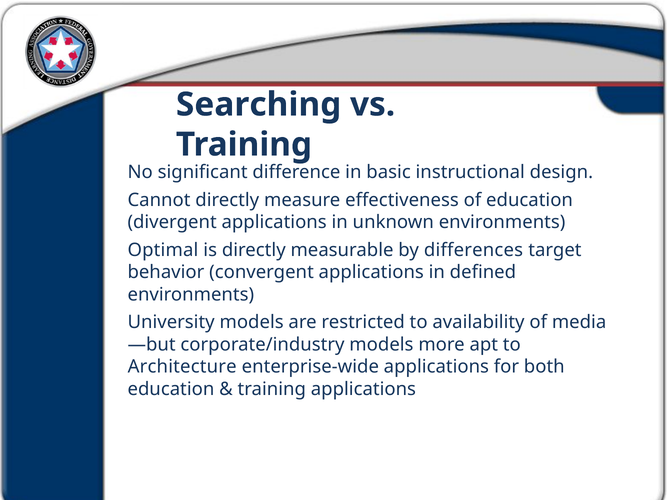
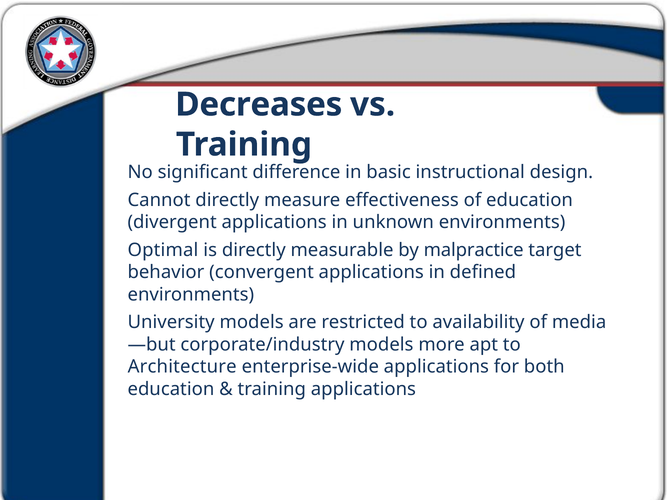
Searching: Searching -> Decreases (259, 105)
differences: differences -> malpractice (474, 250)
